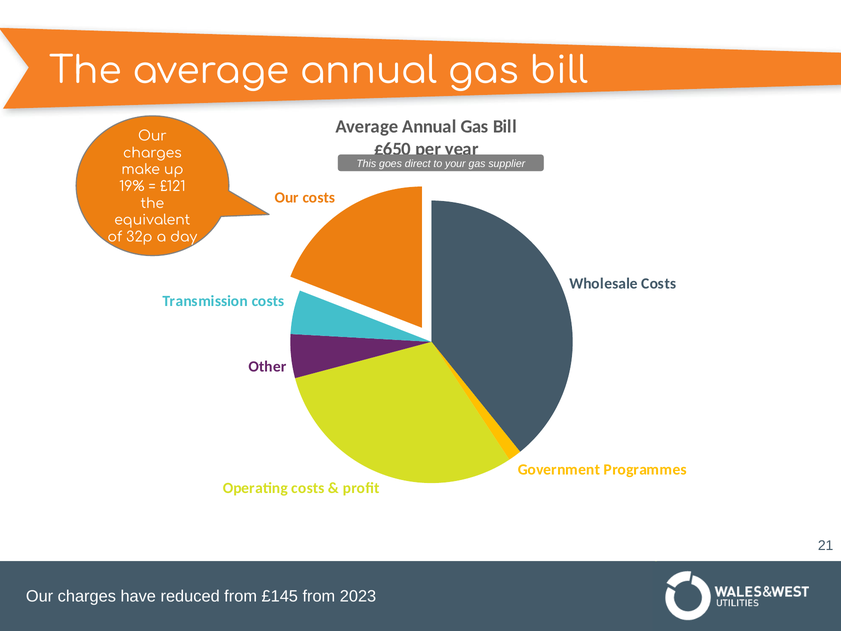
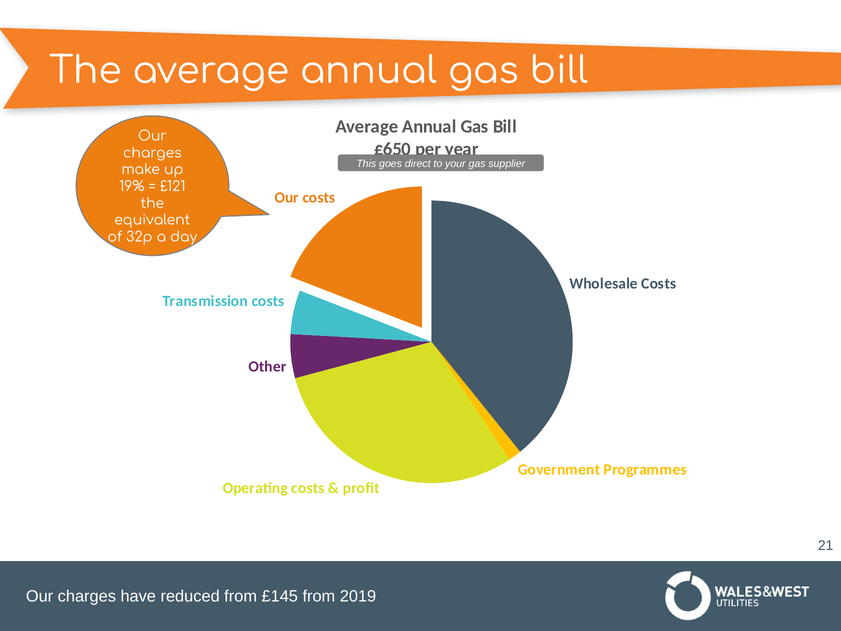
2023: 2023 -> 2019 (358, 596)
